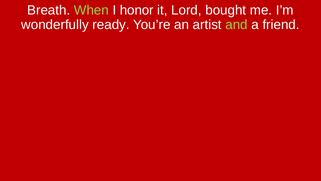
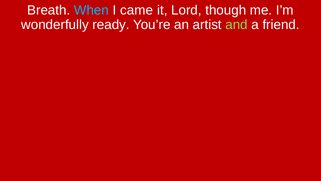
When colour: light green -> light blue (91, 10)
honor: honor -> came (137, 10)
bought: bought -> though (226, 10)
